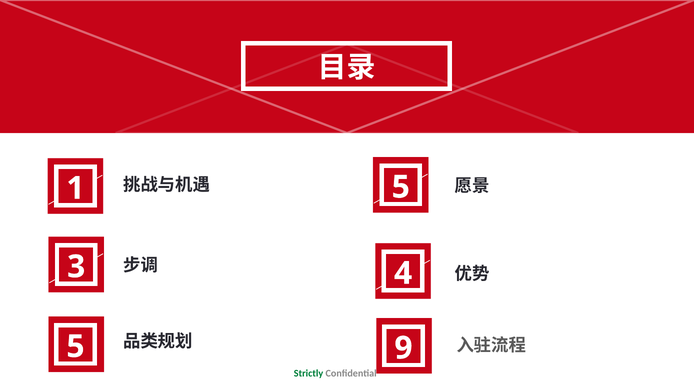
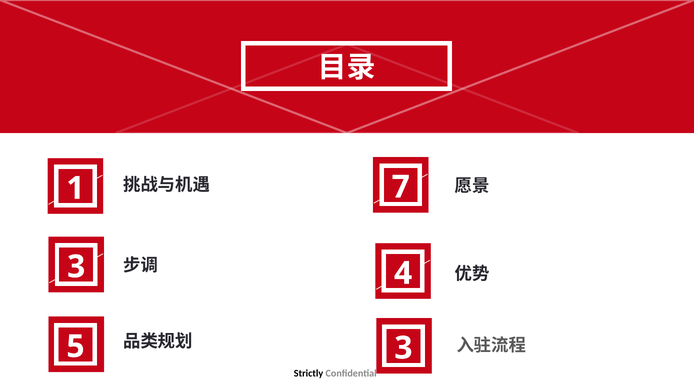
5: 5 -> 7 (401, 187)
5 9: 9 -> 3 (403, 347)
Strictly colour: green -> black (309, 373)
